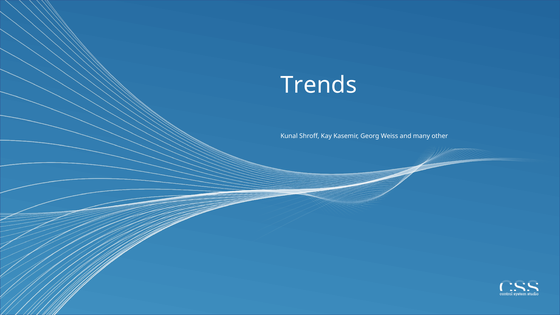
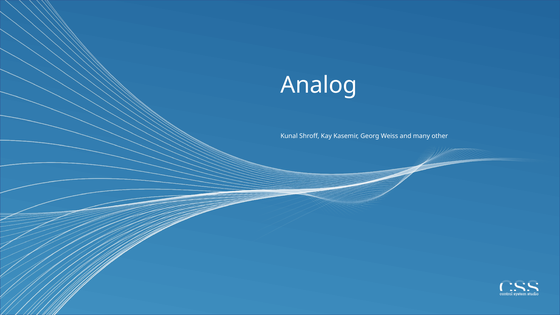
Trends: Trends -> Analog (319, 85)
